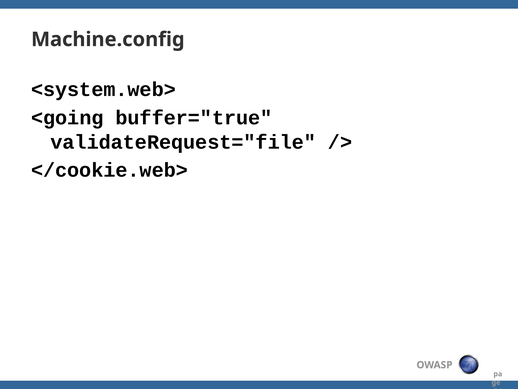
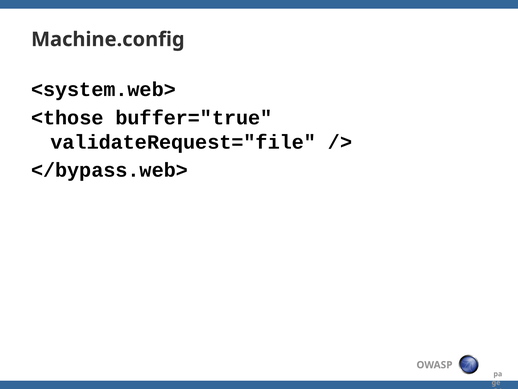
<going: <going -> <those (67, 118)
</cookie.web>: </cookie.web> -> </bypass.web> (110, 170)
